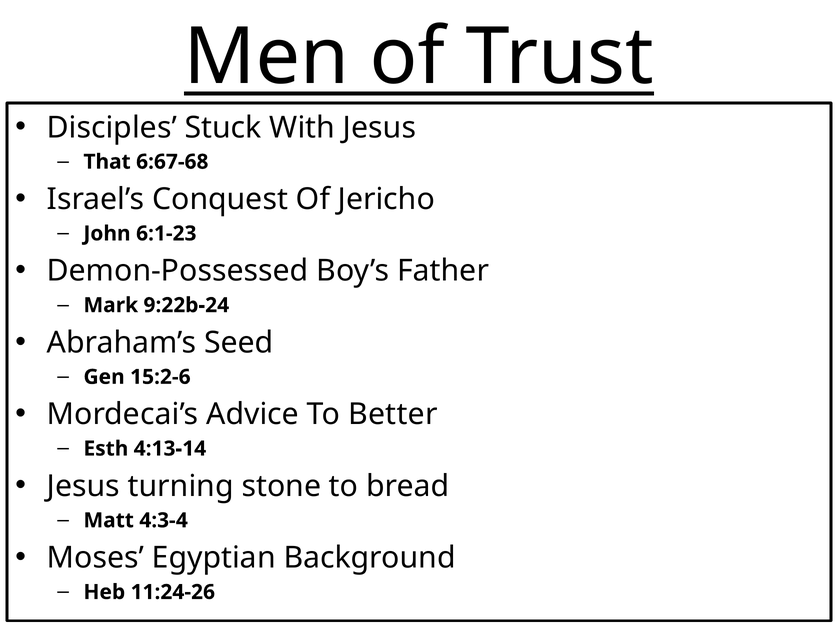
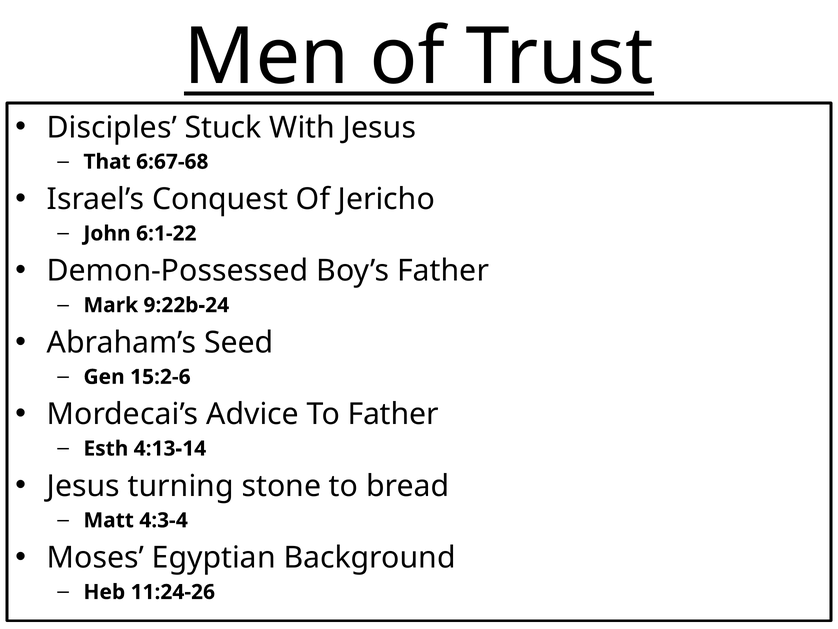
6:1-23: 6:1-23 -> 6:1-22 (166, 233)
To Better: Better -> Father (393, 414)
